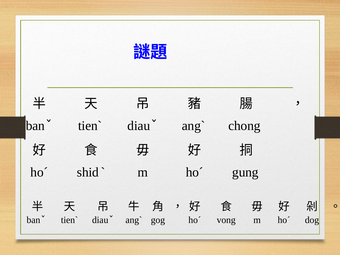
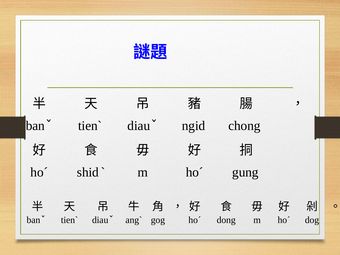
angˋ: angˋ -> ngid (194, 126)
vong: vong -> dong (226, 220)
